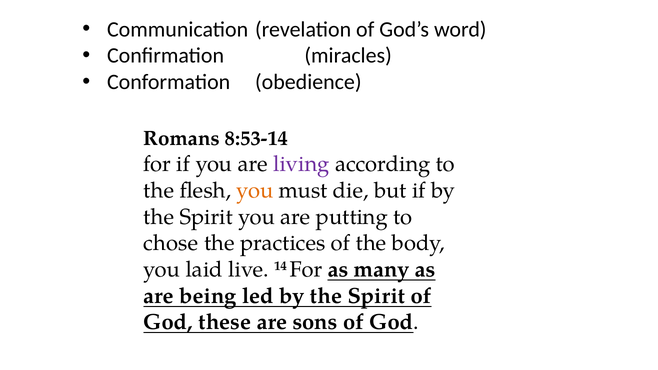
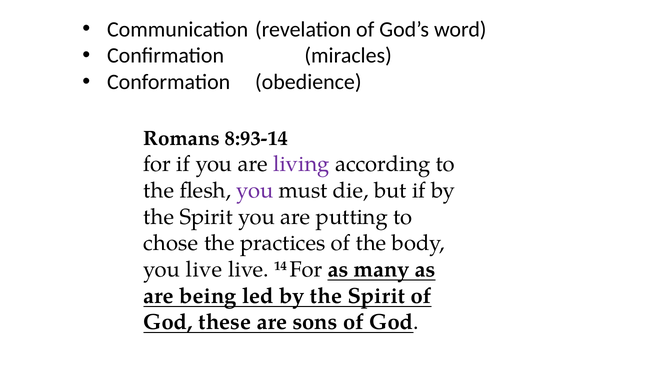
8:53-14: 8:53-14 -> 8:93-14 (257, 139)
you colour: orange -> purple (255, 191)
you laid: laid -> live (204, 270)
